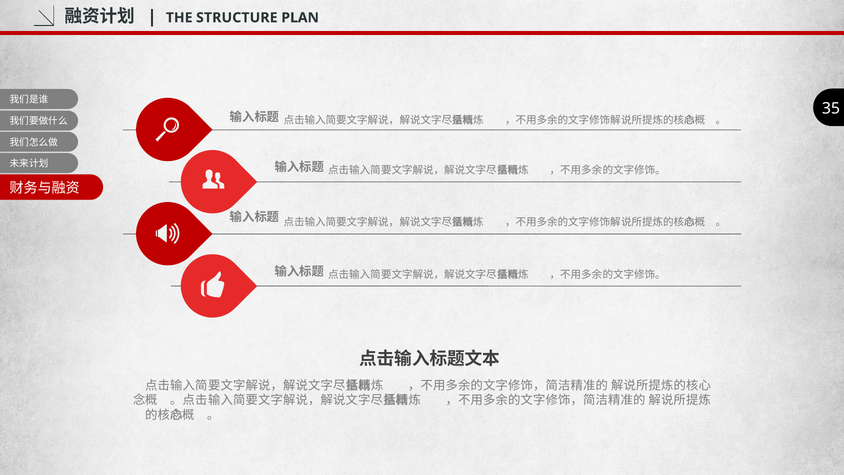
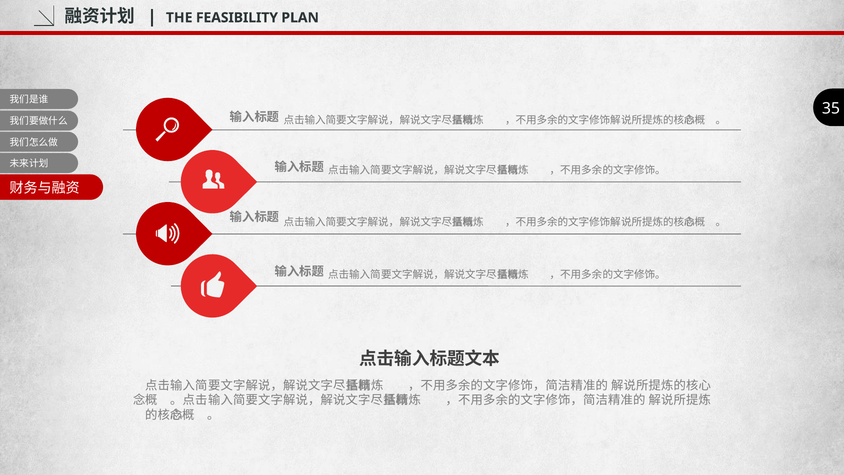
STRUCTURE: STRUCTURE -> FEASIBILITY (237, 18)
